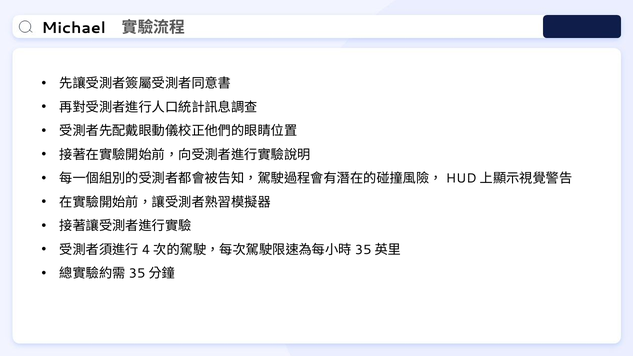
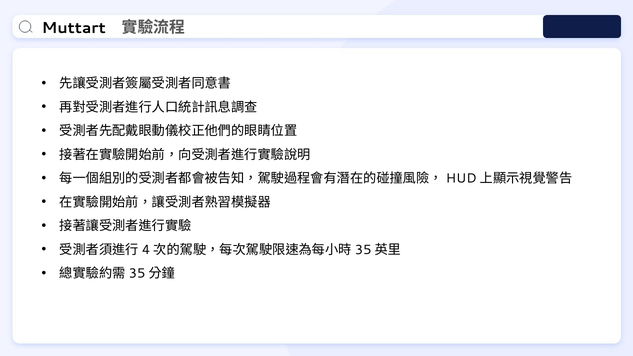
Michael: Michael -> Muttart (74, 28)
